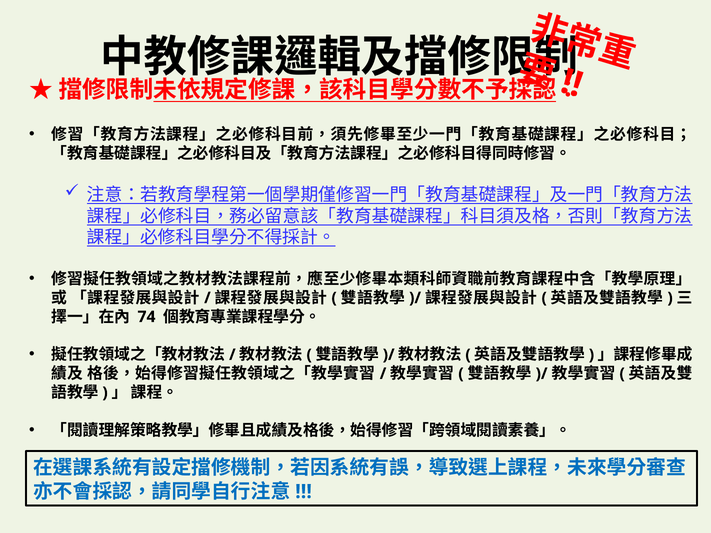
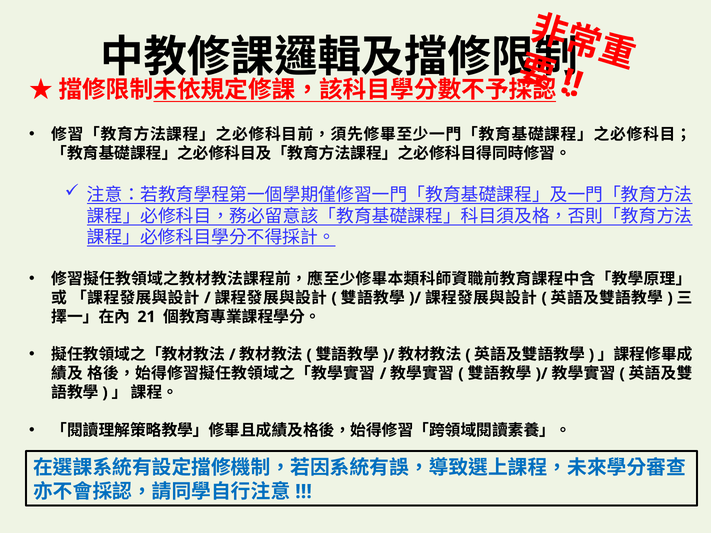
74: 74 -> 21 (146, 317)
